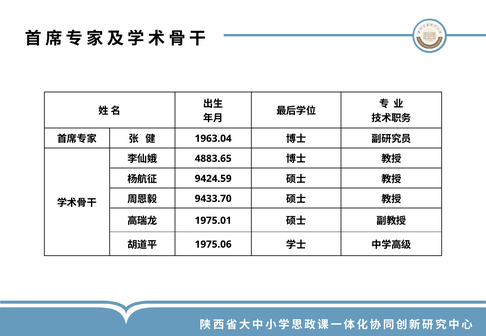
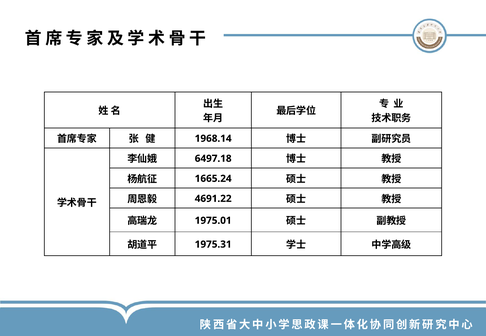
1963.04: 1963.04 -> 1968.14 (213, 139)
4883.65: 4883.65 -> 6497.18 (213, 159)
9424.59: 9424.59 -> 1665.24 (213, 179)
9433.70: 9433.70 -> 4691.22 (213, 199)
1975.06: 1975.06 -> 1975.31 (213, 245)
